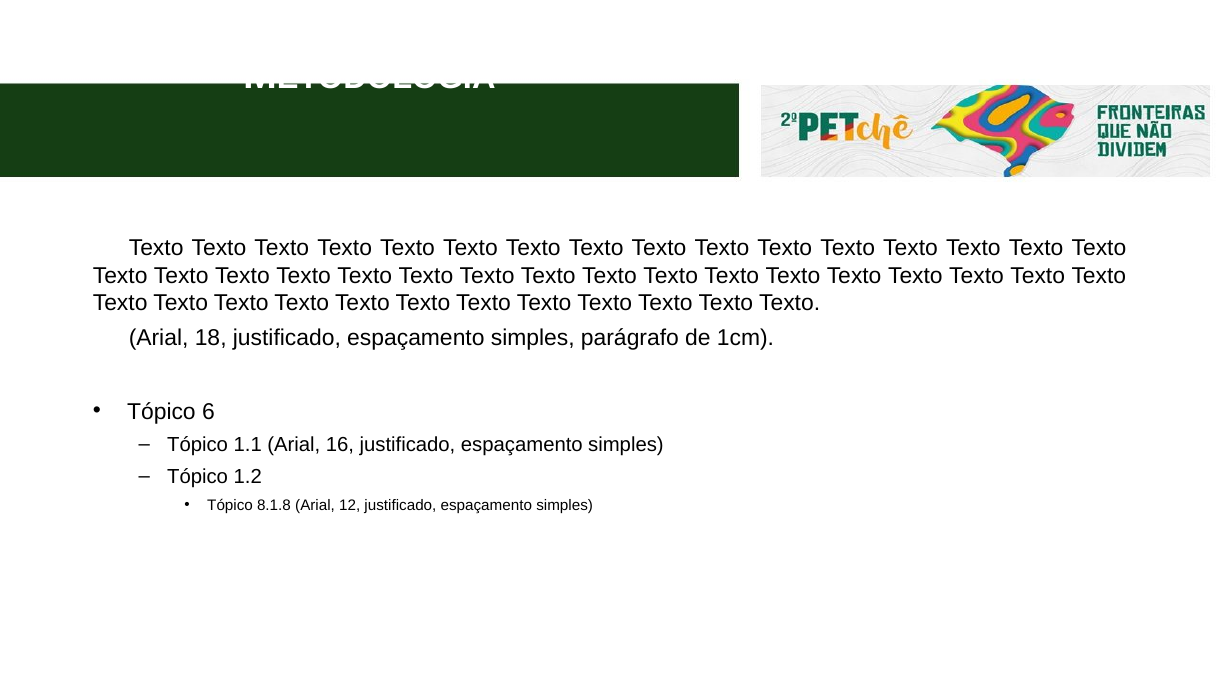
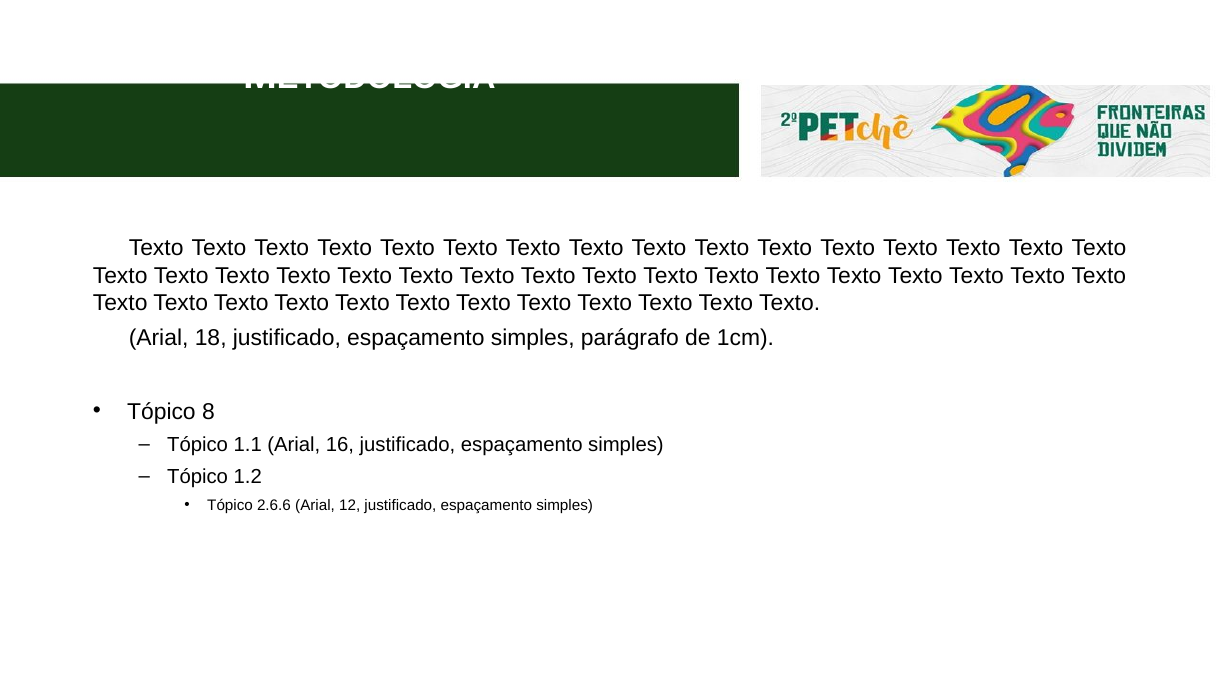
6: 6 -> 8 (208, 412)
8.1.8: 8.1.8 -> 2.6.6 (274, 506)
